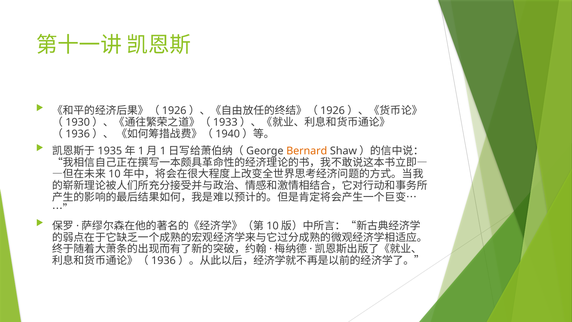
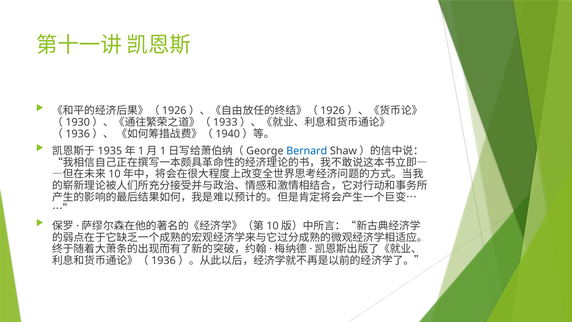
Bernard colour: orange -> blue (307, 151)
